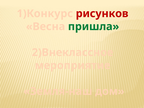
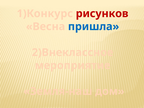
пришла colour: green -> blue (94, 27)
